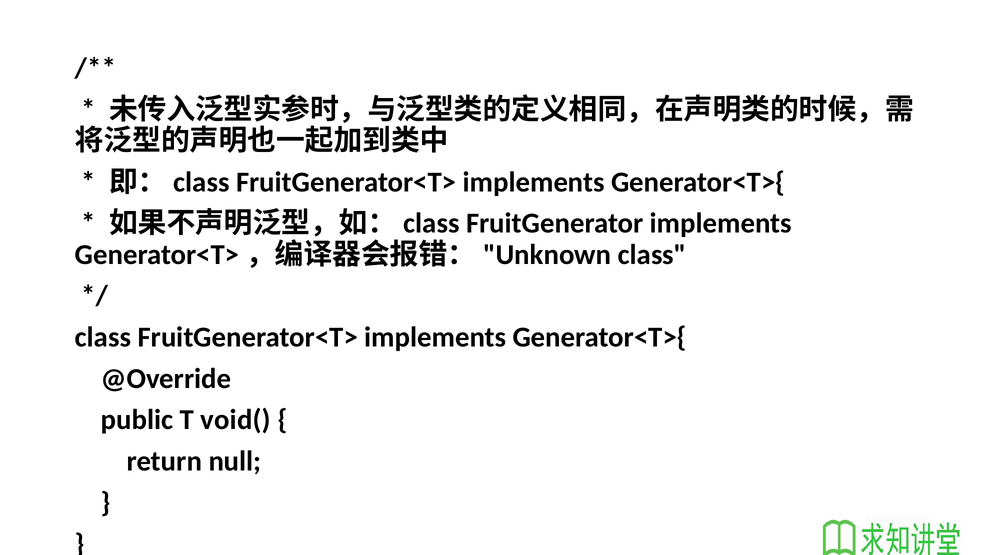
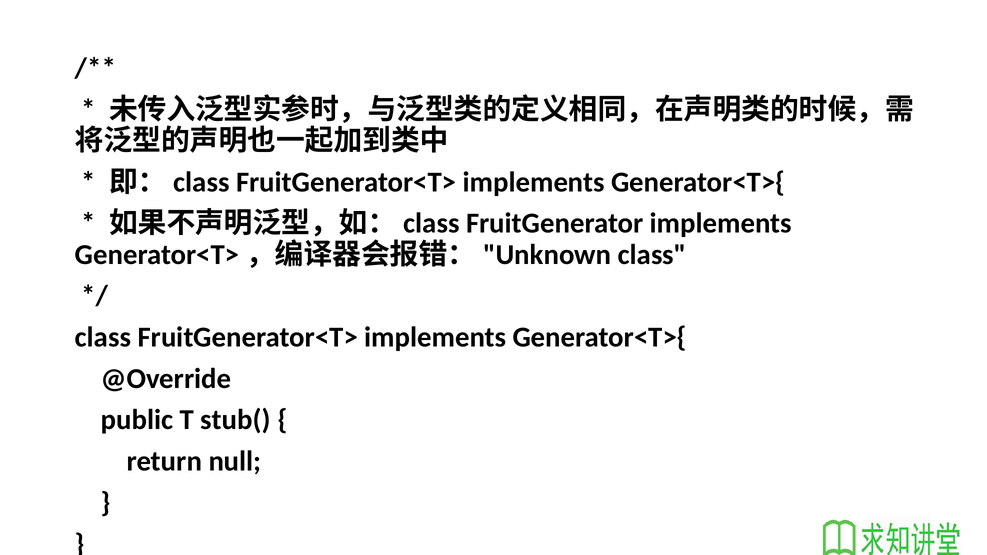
void(: void( -> stub( (236, 420)
